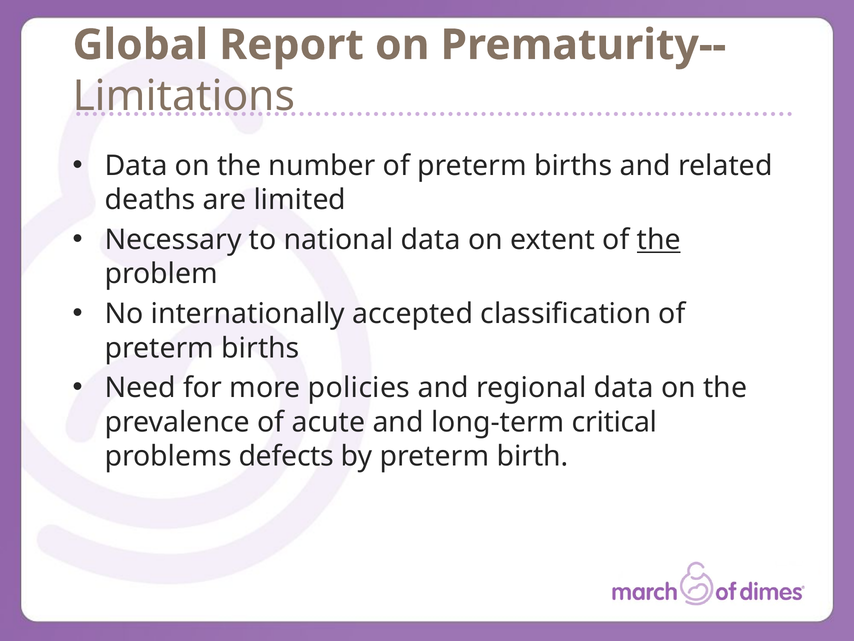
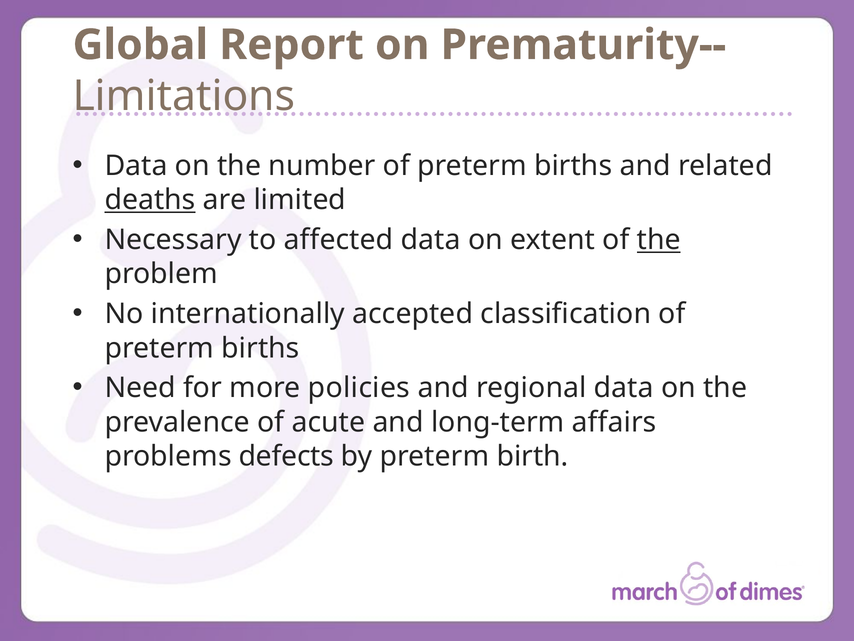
deaths underline: none -> present (150, 200)
national: national -> affected (339, 240)
critical: critical -> affairs (614, 422)
